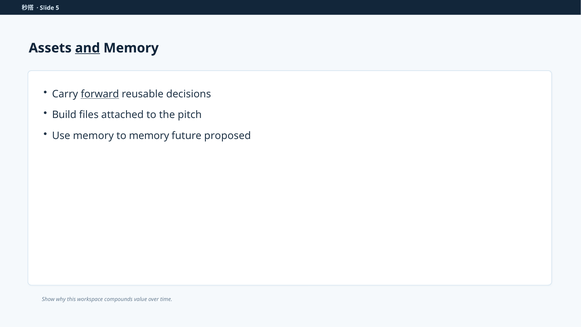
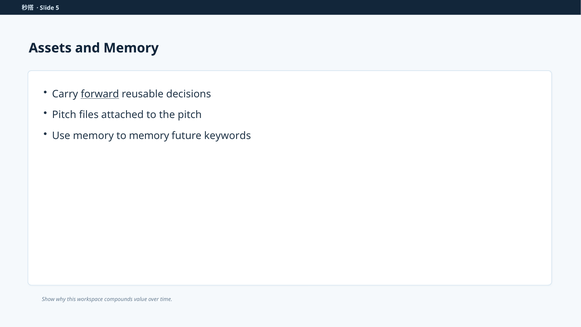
and underline: present -> none (88, 48)
Build: Build -> Pitch (64, 115)
proposed: proposed -> keywords (228, 136)
